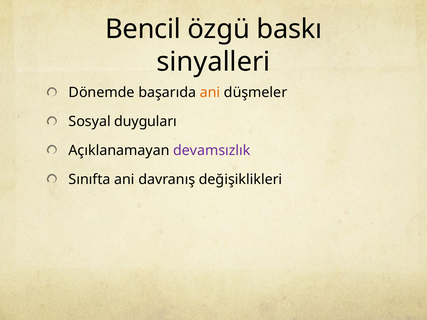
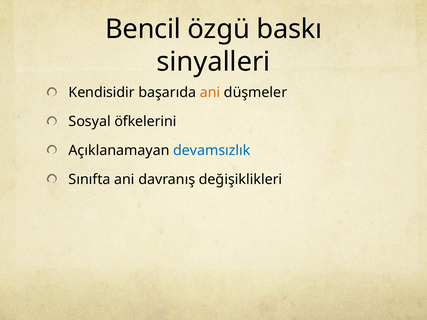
Dönemde: Dönemde -> Kendisidir (102, 93)
duyguları: duyguları -> öfkelerini (146, 122)
devamsızlık colour: purple -> blue (212, 151)
